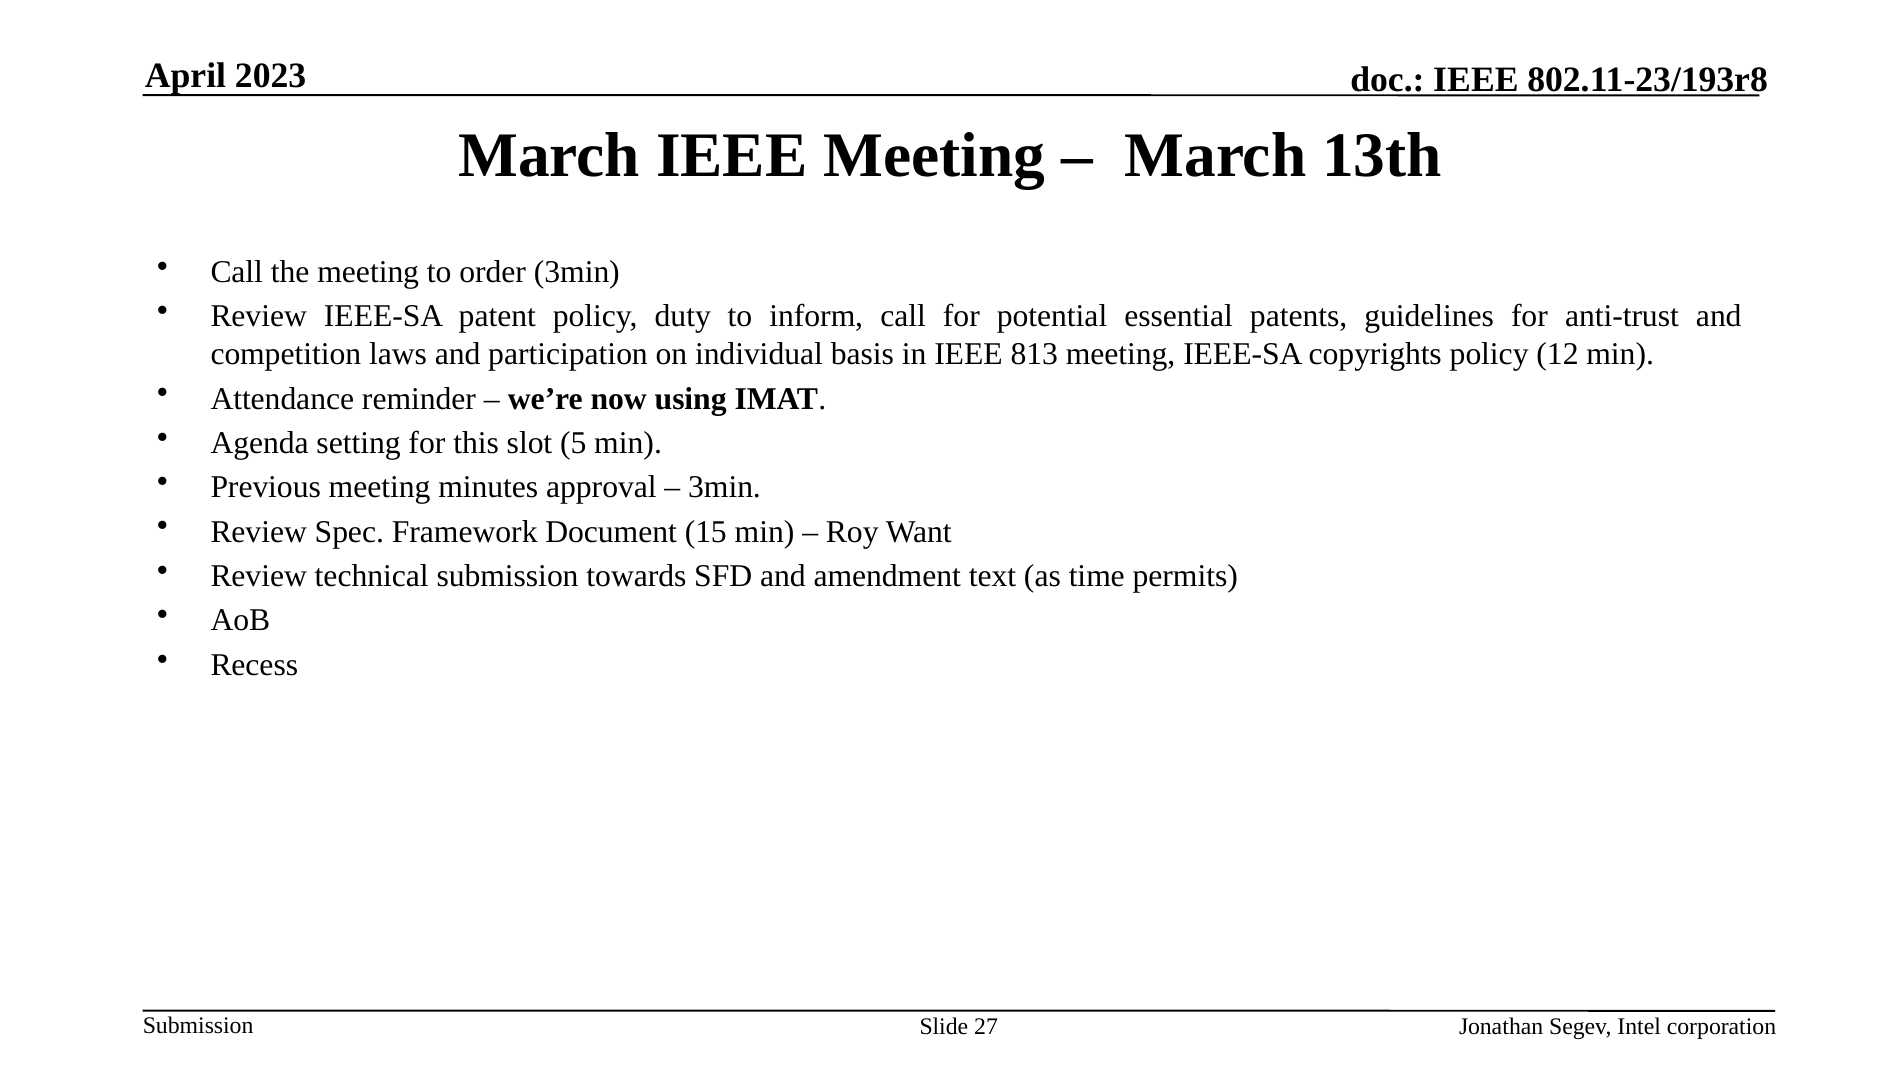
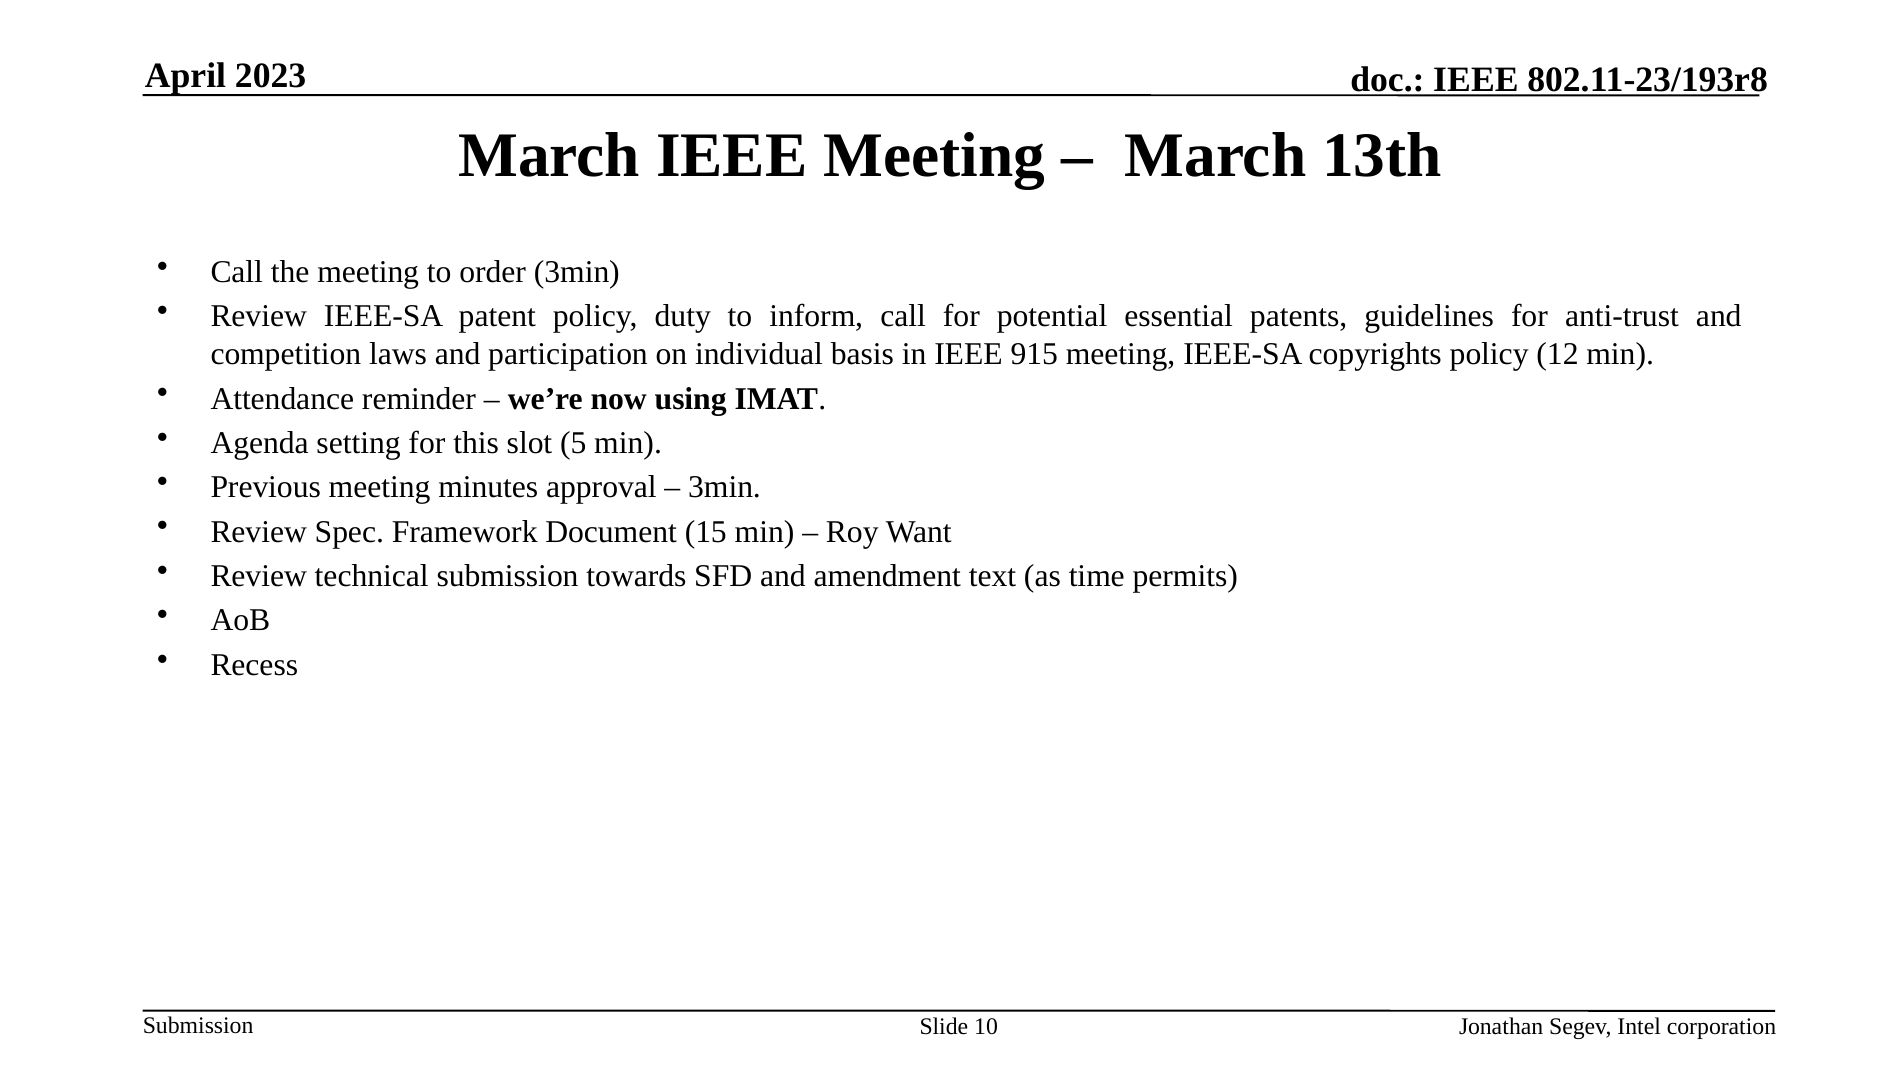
813: 813 -> 915 (1034, 354)
27: 27 -> 10 (986, 1026)
